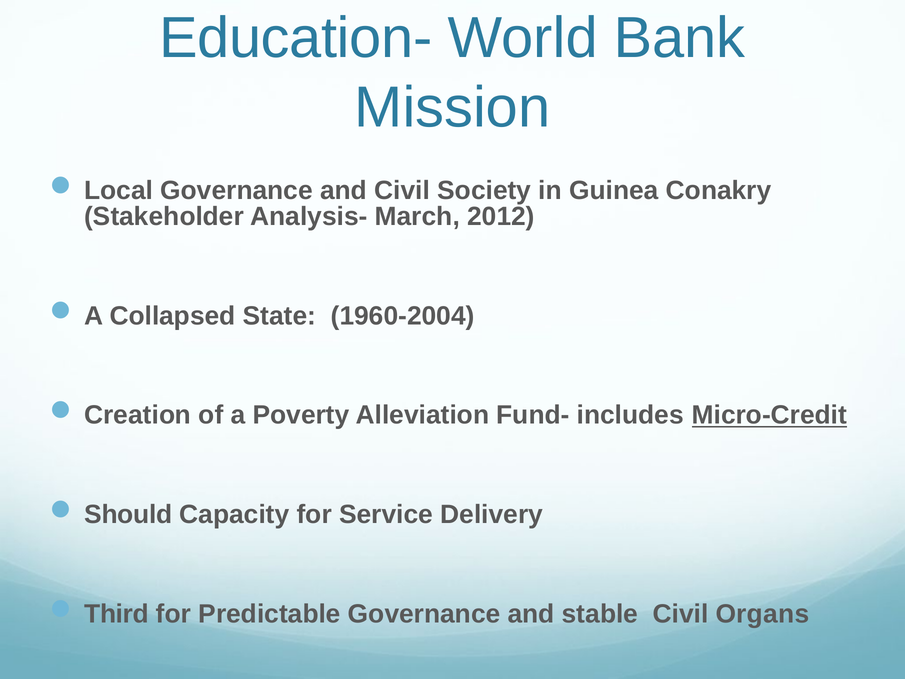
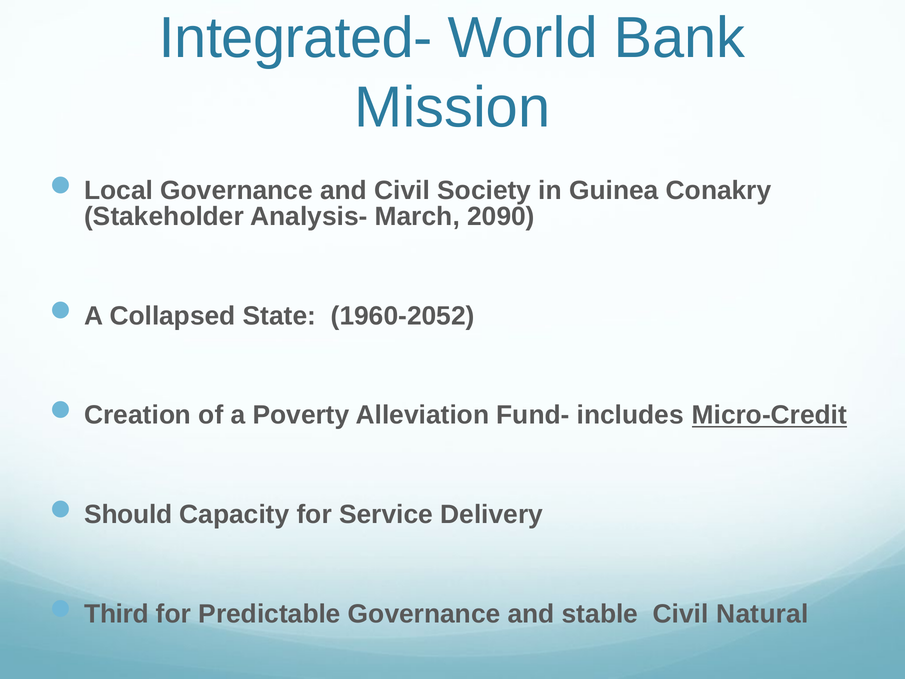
Education-: Education- -> Integrated- (296, 38)
2012: 2012 -> 2090 (501, 216)
1960-2004: 1960-2004 -> 1960-2052 (403, 316)
Organs: Organs -> Natural (762, 614)
